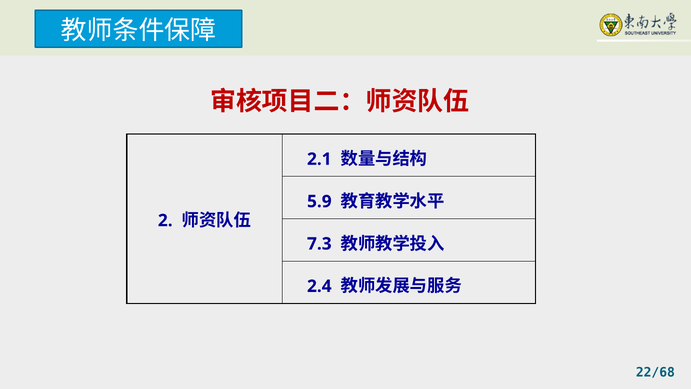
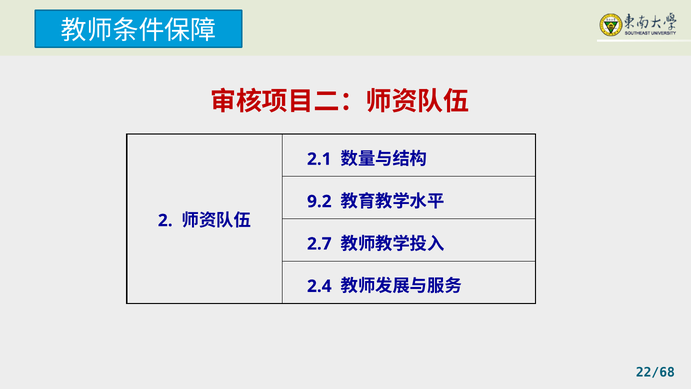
5.9: 5.9 -> 9.2 (319, 201)
7.3: 7.3 -> 2.7 (319, 244)
